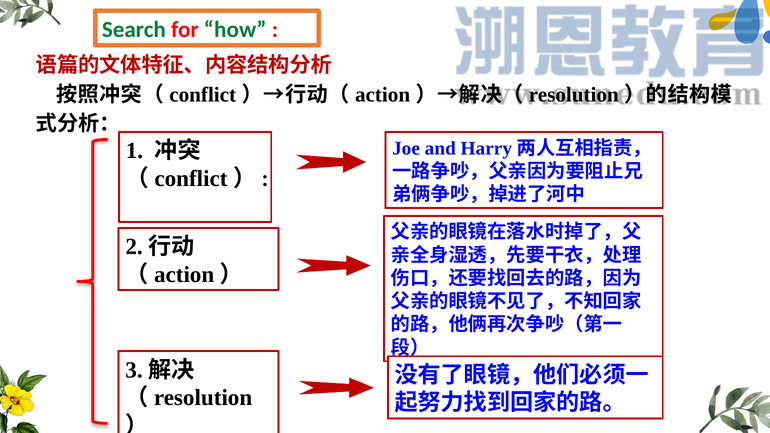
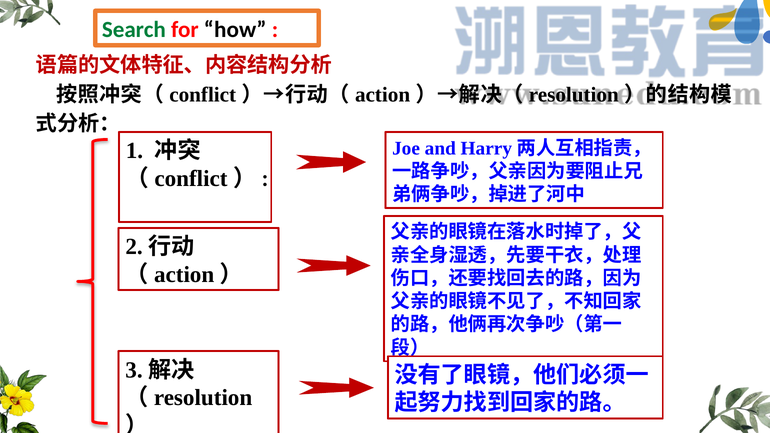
how colour: green -> black (235, 30)
